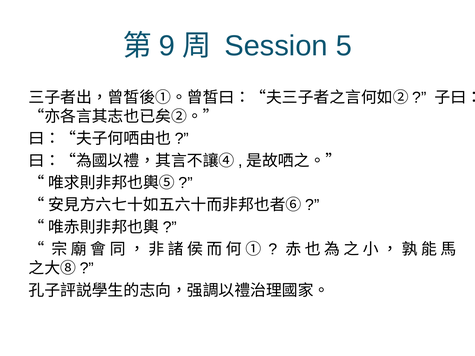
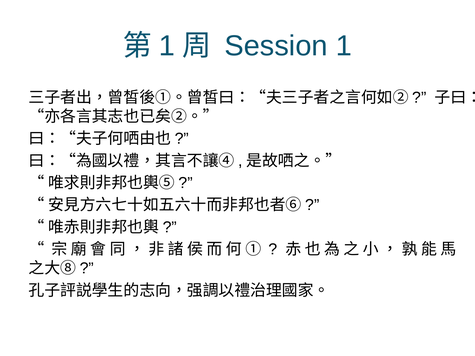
9: 9 -> 1 (167, 46)
Session 5: 5 -> 1 (344, 46)
